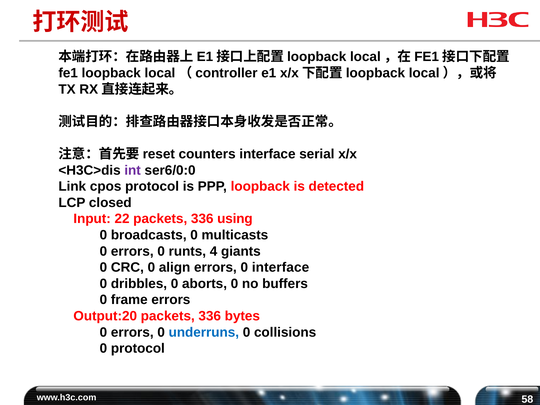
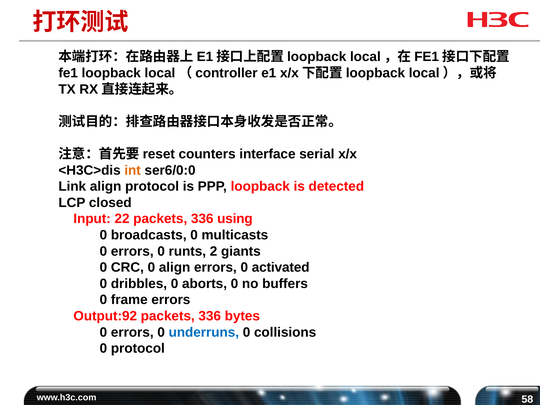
int colour: purple -> orange (133, 170)
Link cpos: cpos -> align (106, 186)
4: 4 -> 2 (214, 251)
0 interface: interface -> activated (281, 267)
Output:20: Output:20 -> Output:92 (105, 316)
